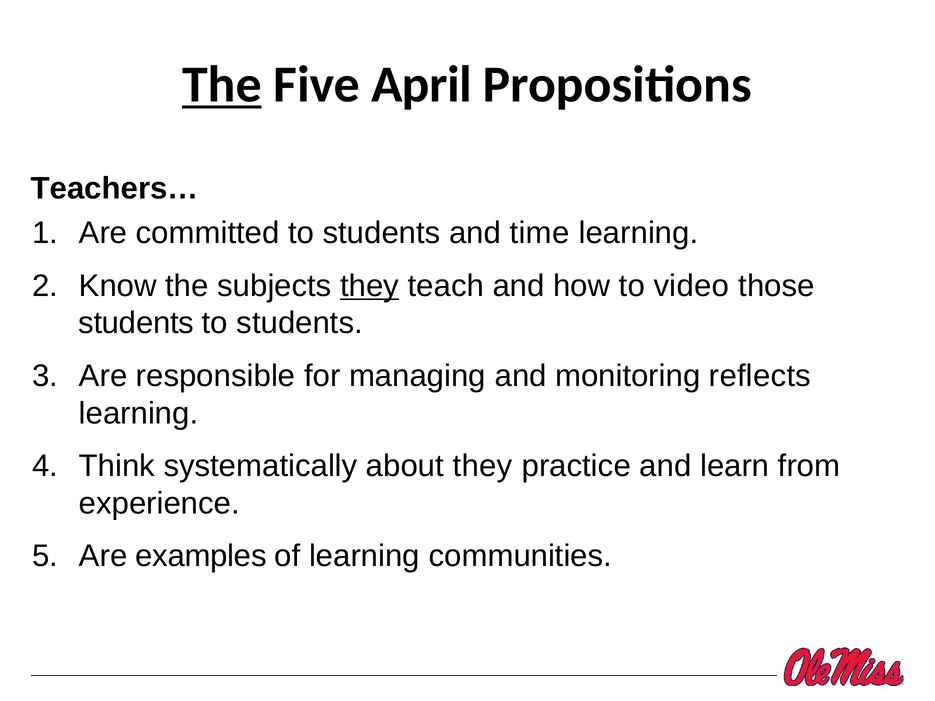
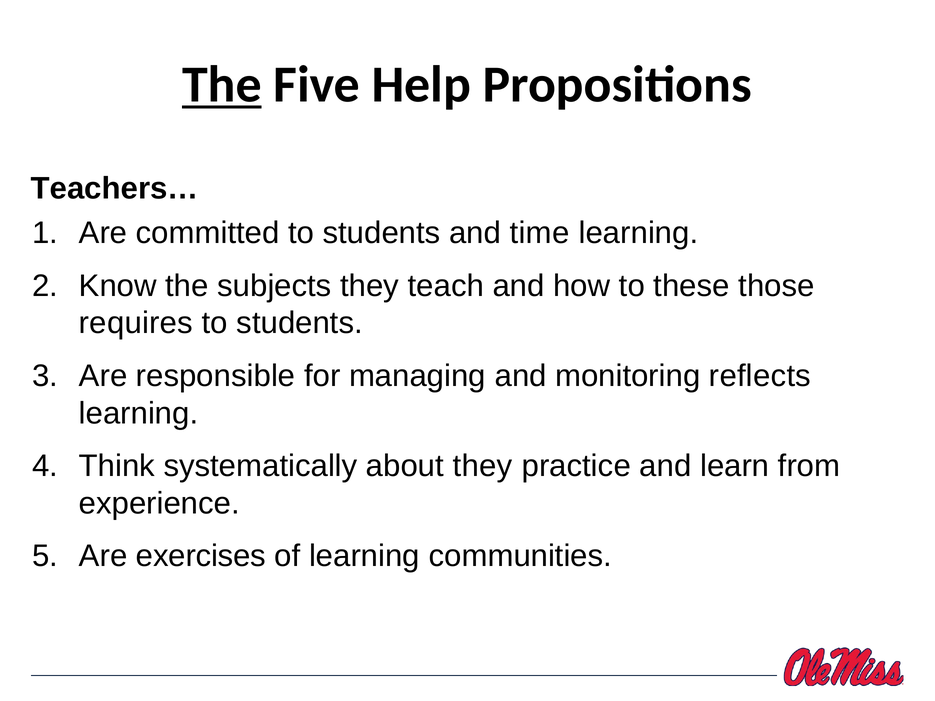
April: April -> Help (421, 85)
they underline: present -> none (370, 286)
video: video -> these (692, 286)
students: students -> requires (136, 323)
examples: examples -> exercises (201, 556)
